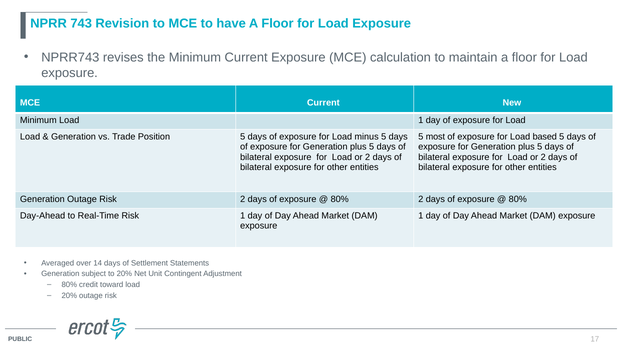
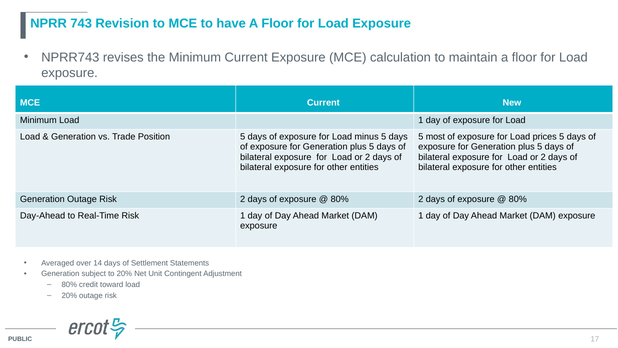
based: based -> prices (545, 137)
